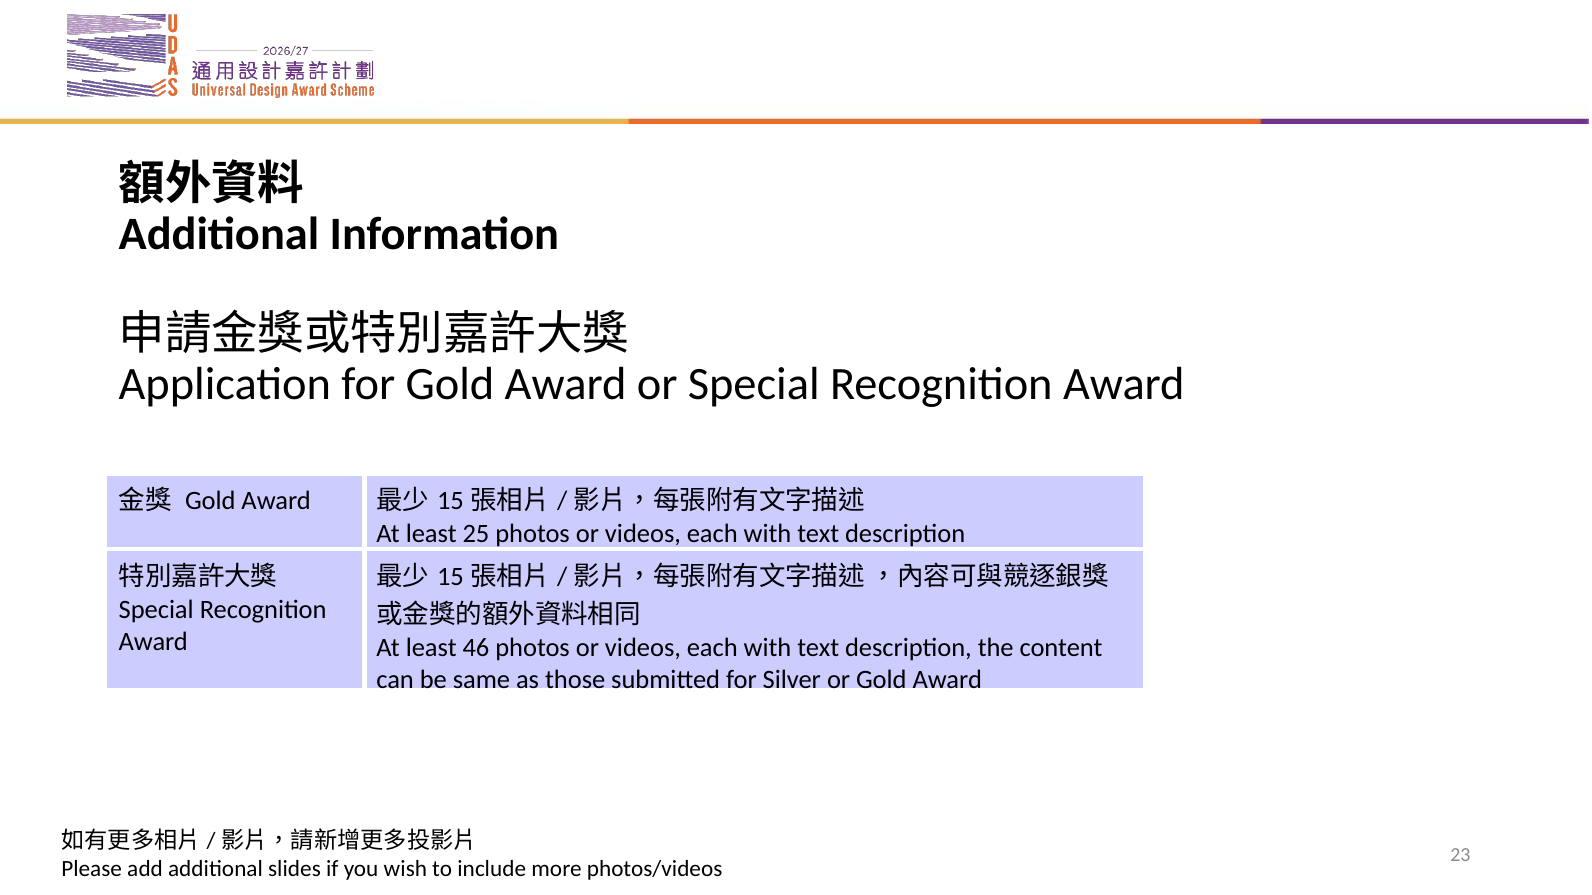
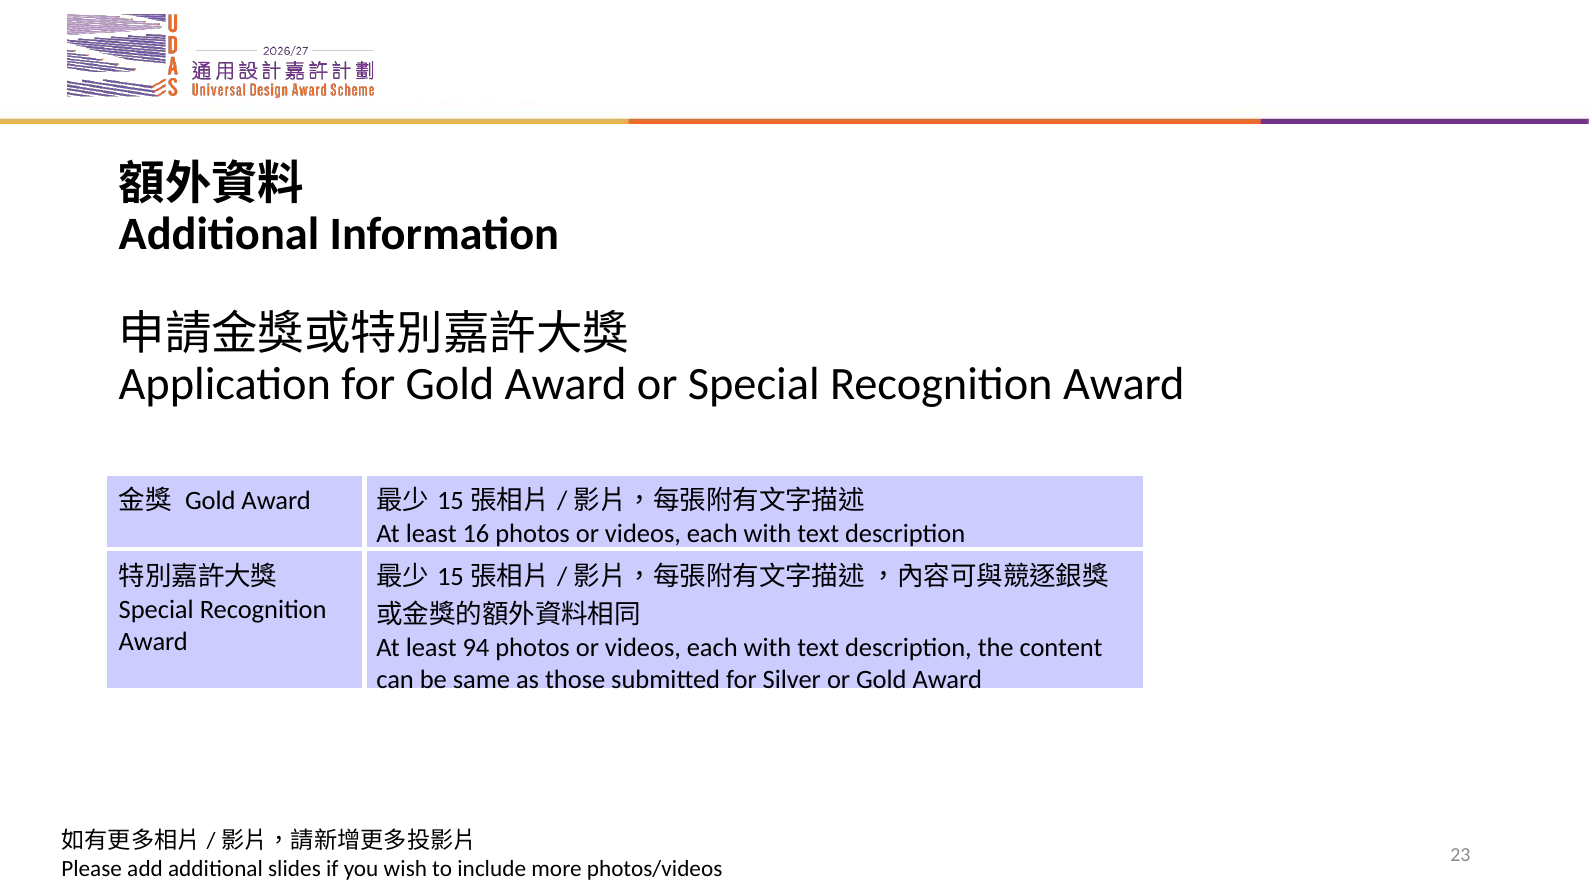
25: 25 -> 16 (476, 534)
46: 46 -> 94 (476, 648)
